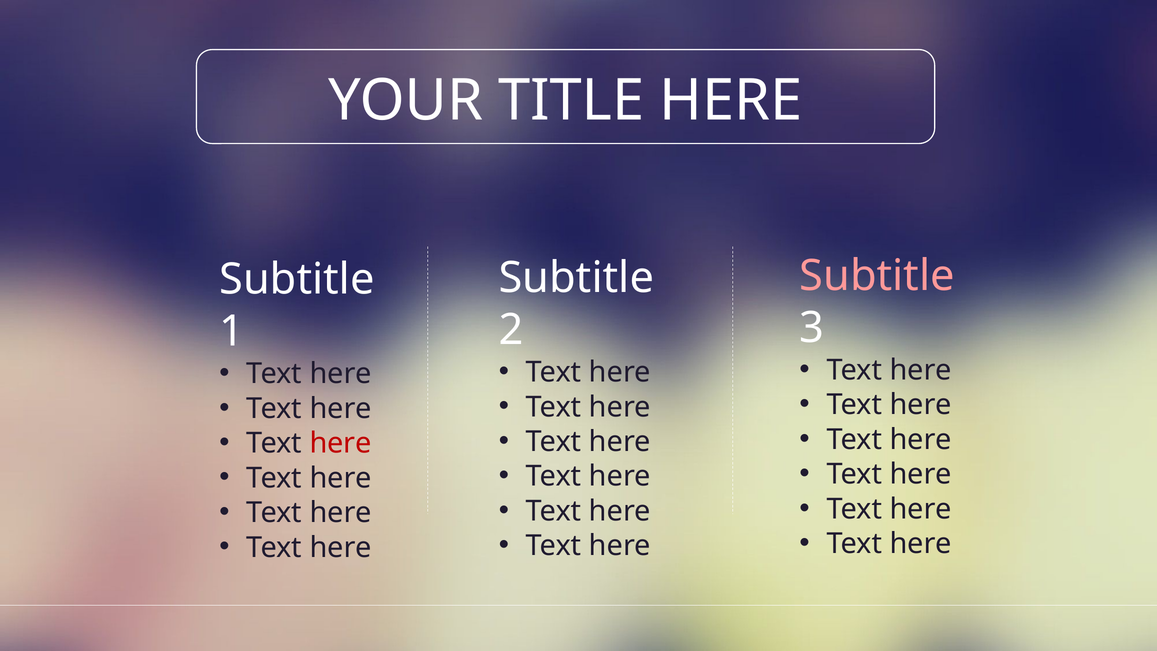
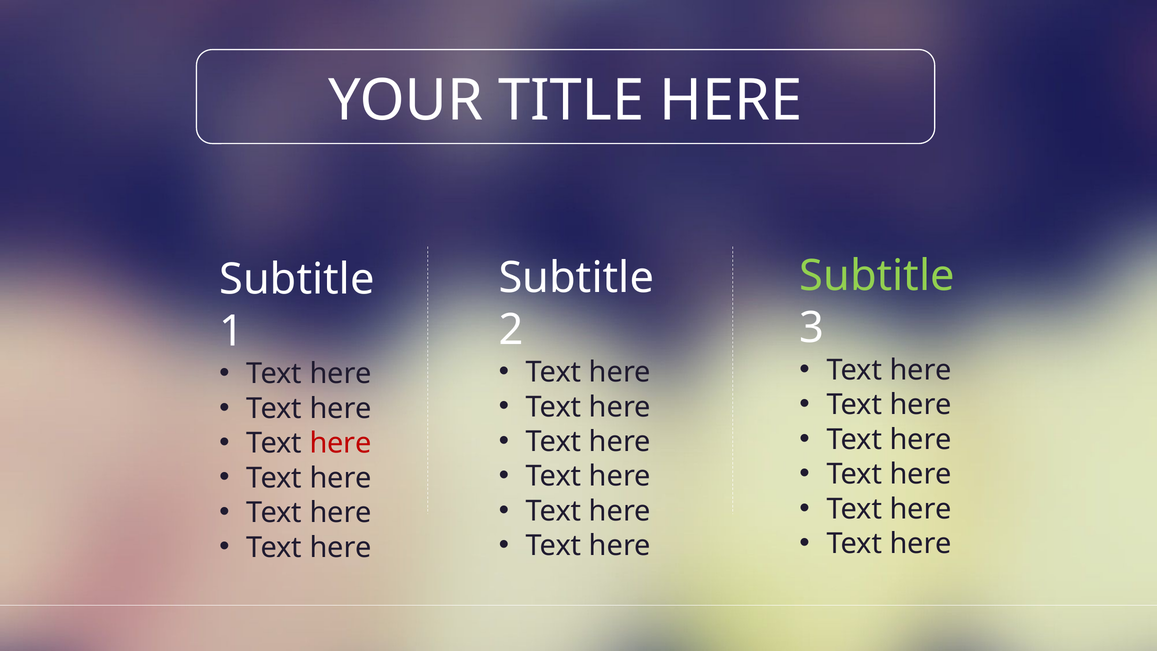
Subtitle colour: pink -> light green (877, 276)
